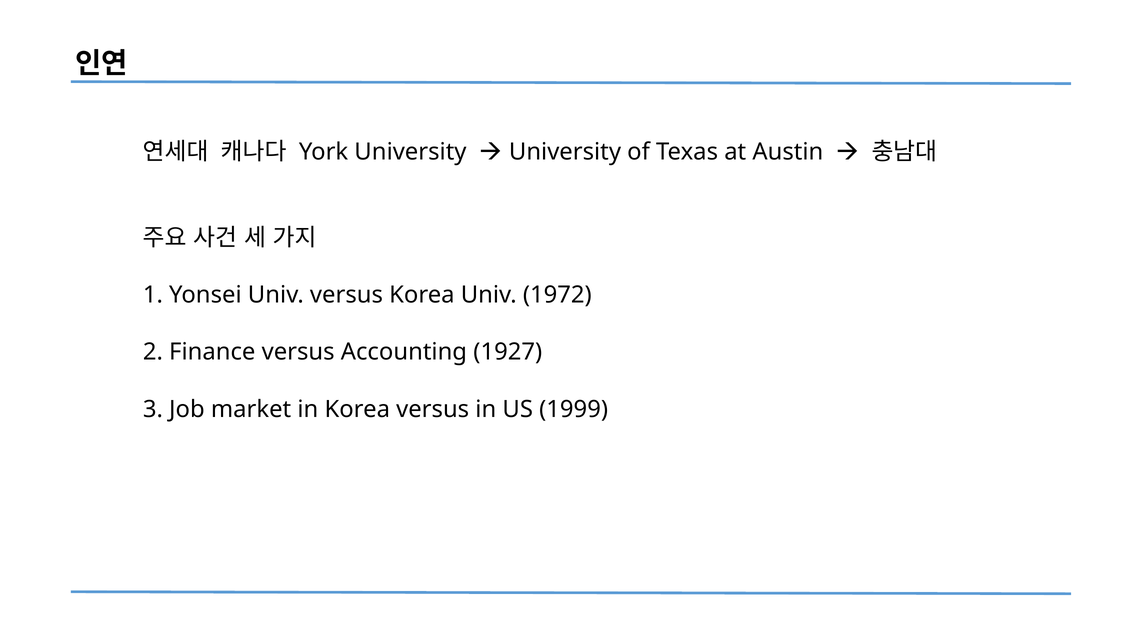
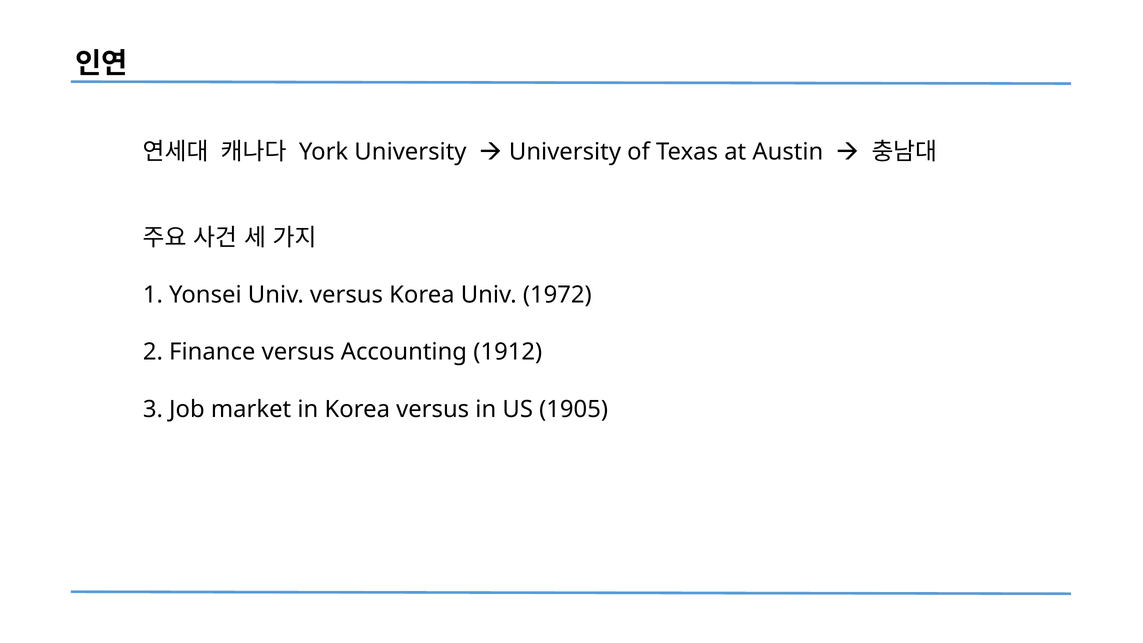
1927: 1927 -> 1912 (508, 352)
1999: 1999 -> 1905 (574, 409)
